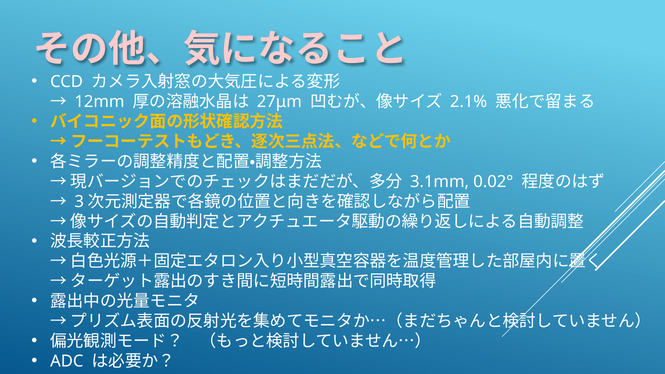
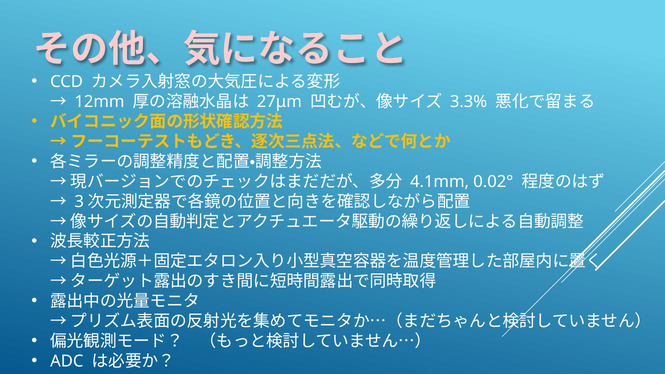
2.1%: 2.1% -> 3.3% (469, 102)
3.1mm: 3.1mm -> 4.1mm (440, 182)
